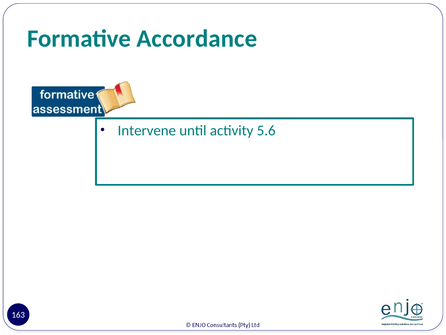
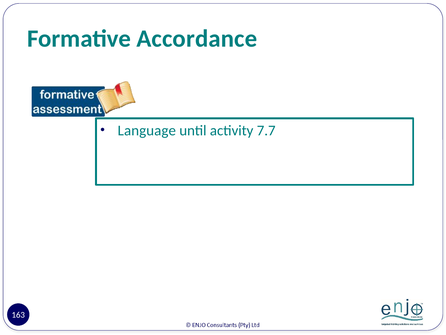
Intervene: Intervene -> Language (147, 130)
5.6: 5.6 -> 7.7 (266, 130)
